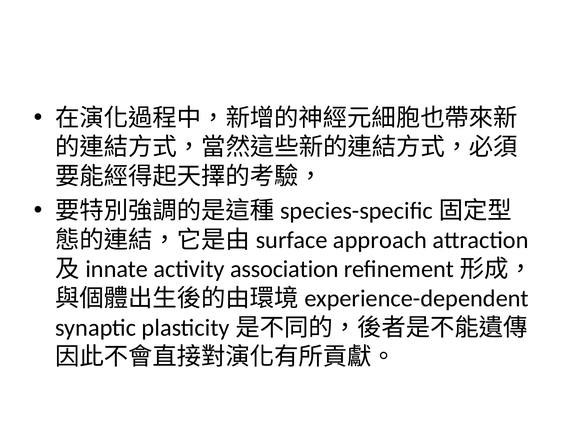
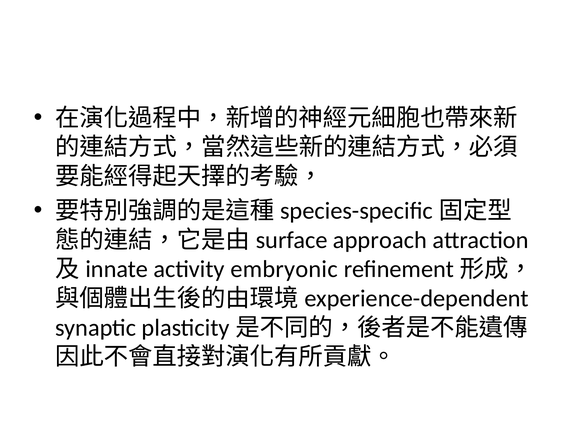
association: association -> embryonic (284, 270)
